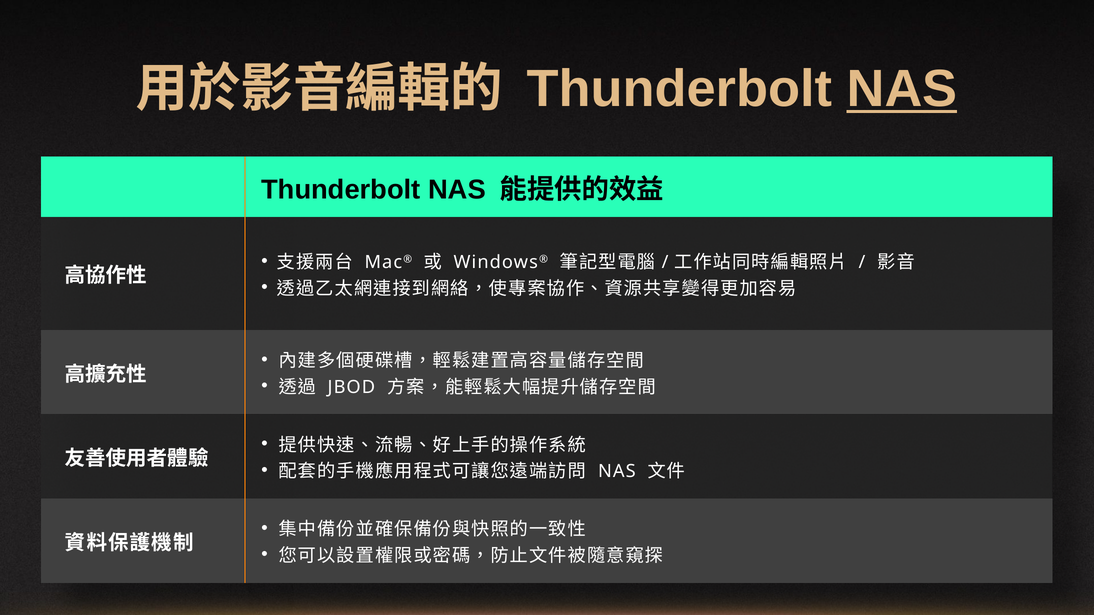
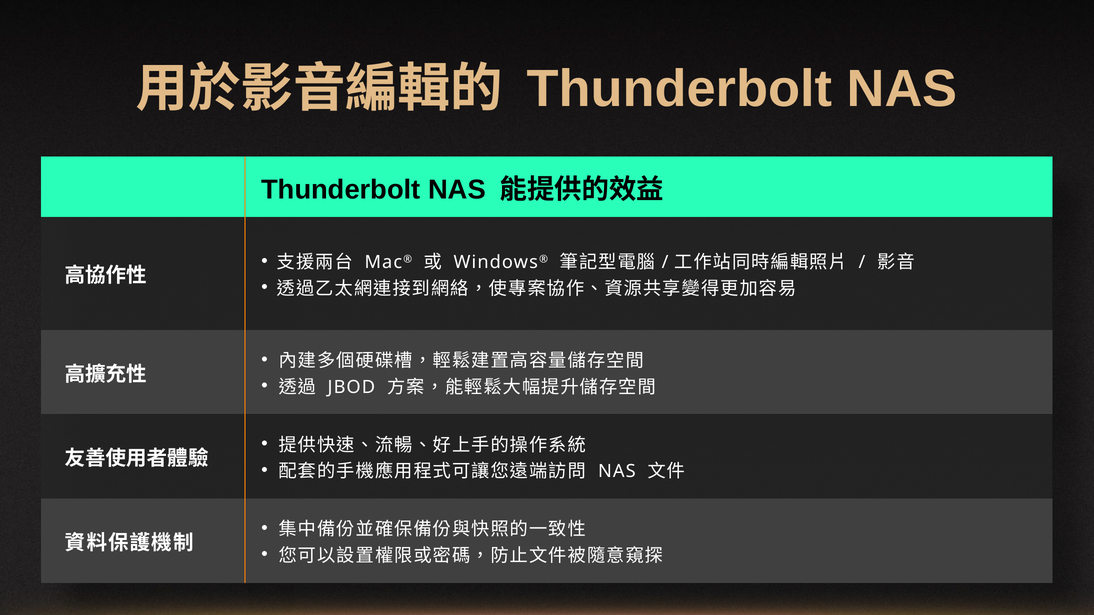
NAS underline: present -> none (902, 89)
